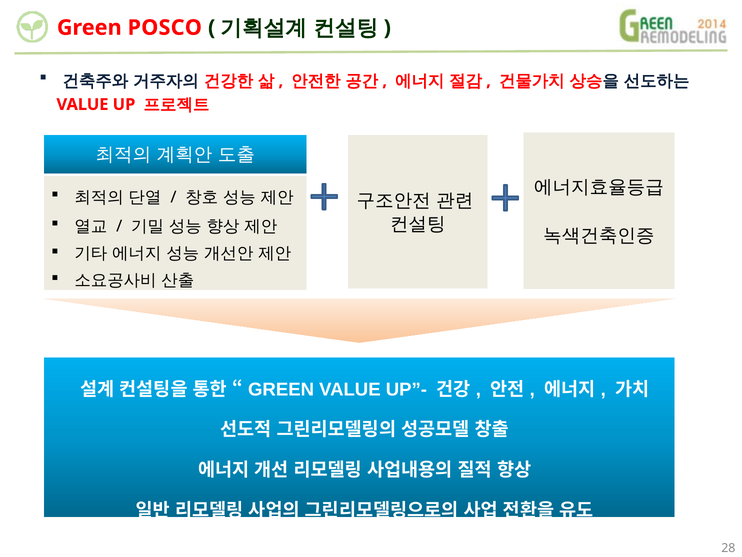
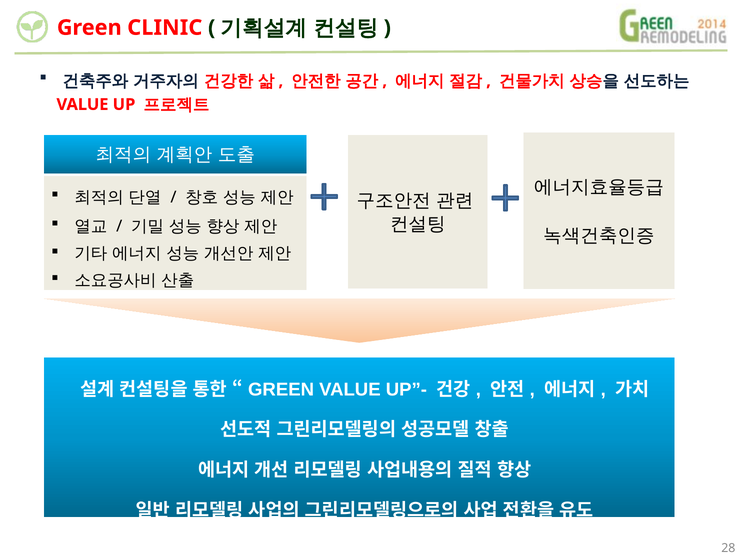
POSCO: POSCO -> CLINIC (165, 28)
